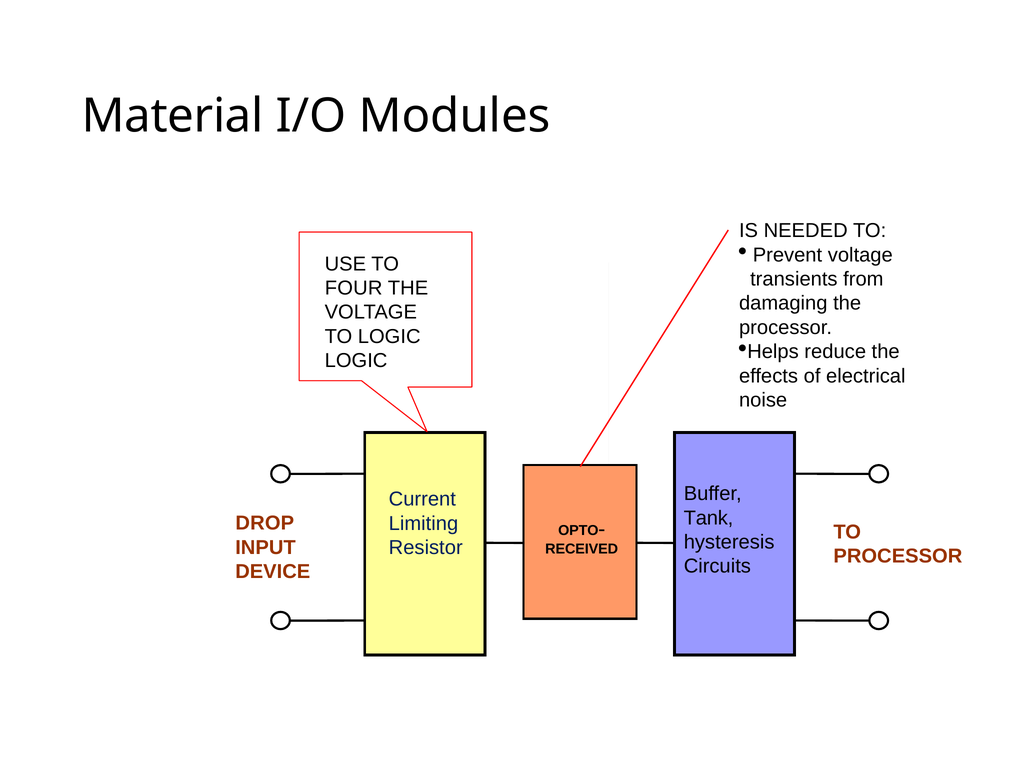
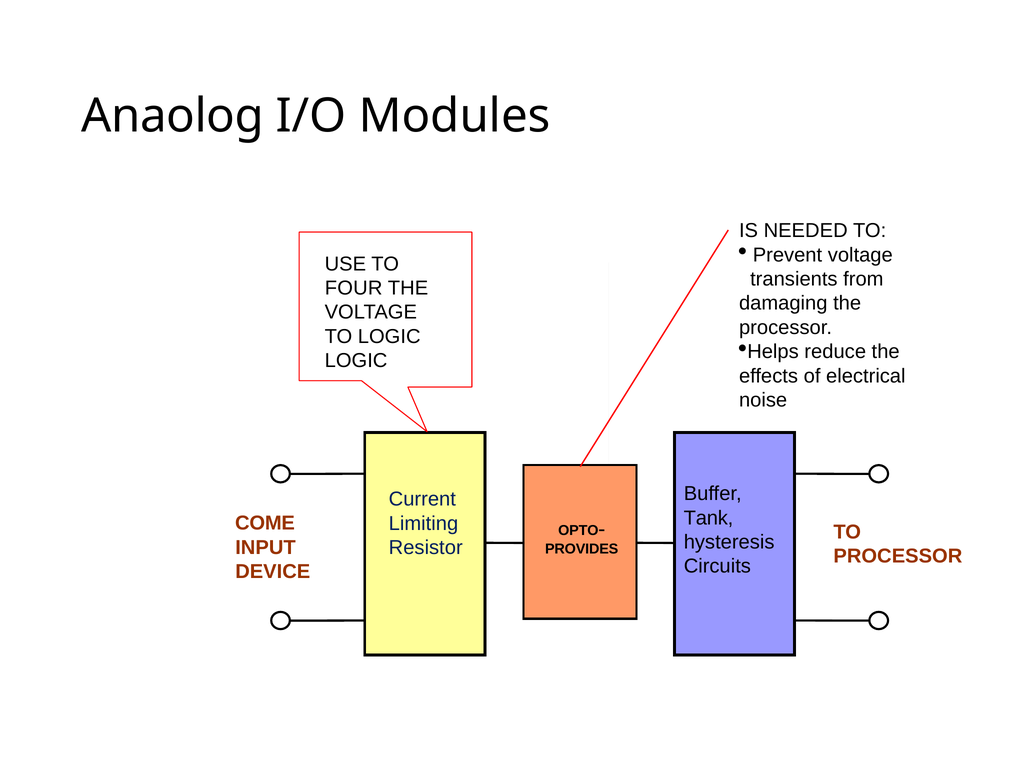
Material: Material -> Anaolog (173, 116)
DROP: DROP -> COME (265, 523)
RECEIVED: RECEIVED -> PROVIDES (582, 549)
